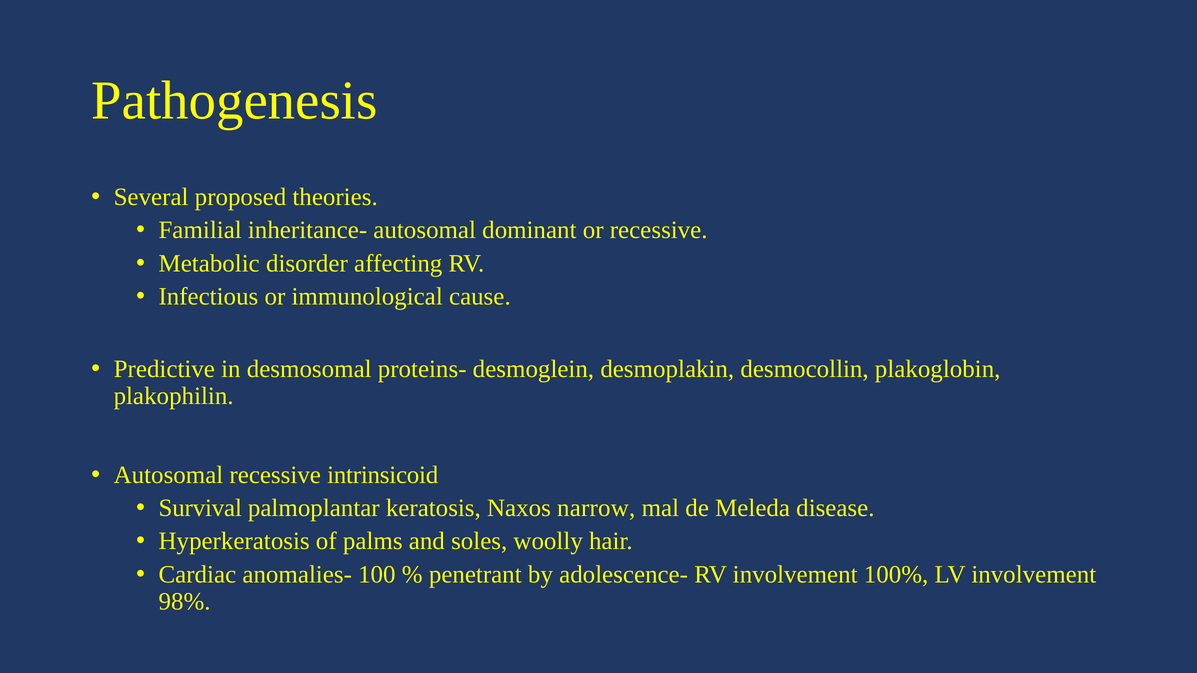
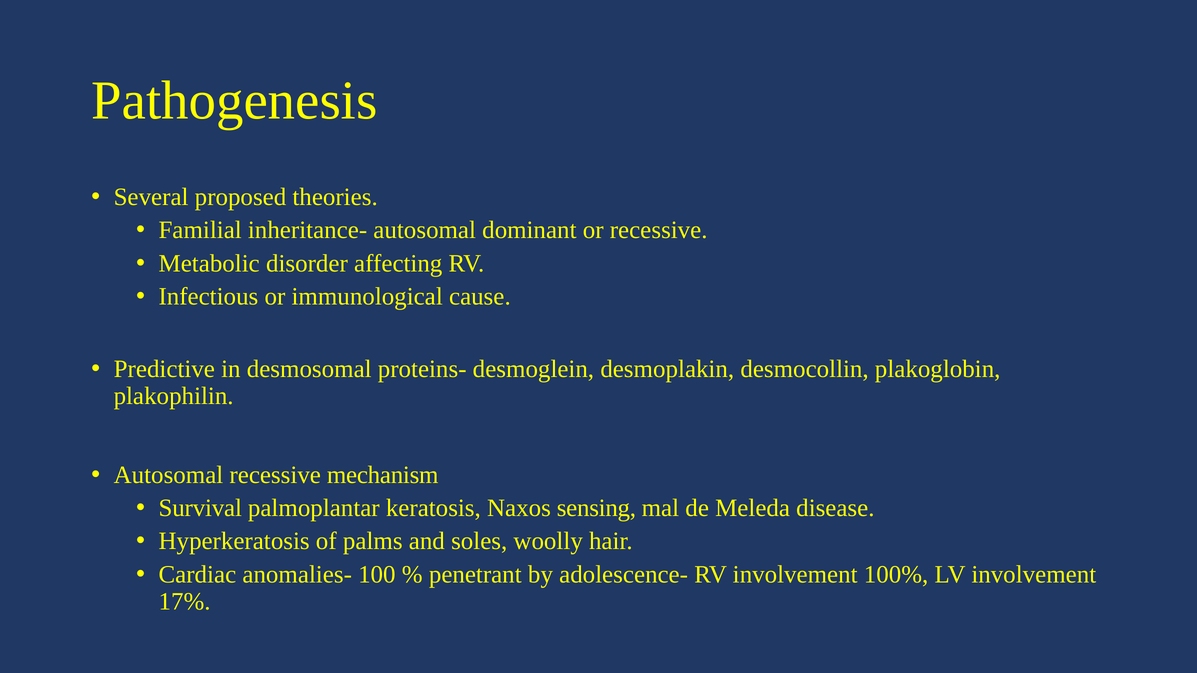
intrinsicoid: intrinsicoid -> mechanism (383, 475)
narrow: narrow -> sensing (596, 508)
98%: 98% -> 17% (185, 602)
